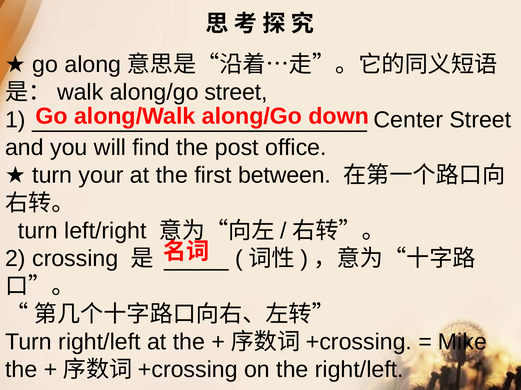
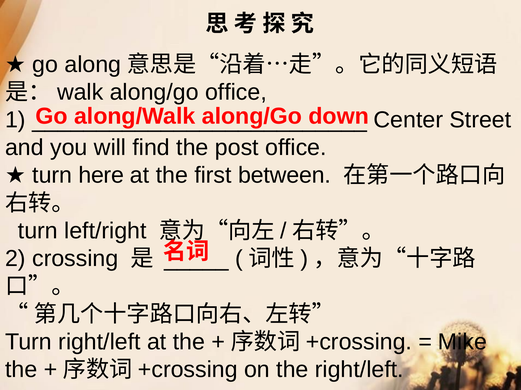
along/go street: street -> office (236, 92)
your: your -> here (101, 176)
